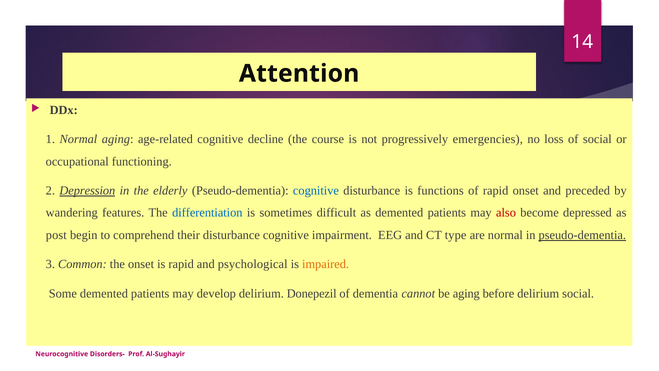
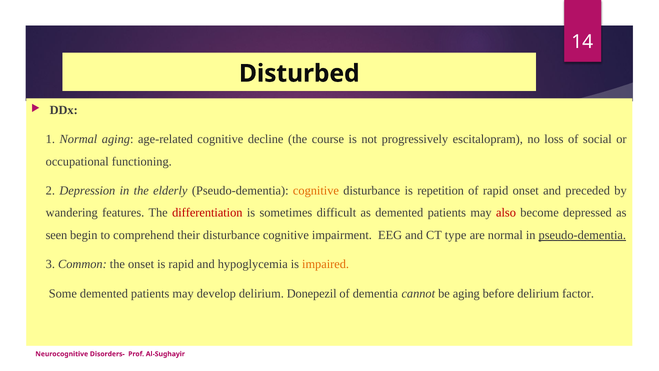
Attention: Attention -> Disturbed (299, 73)
emergencies: emergencies -> escitalopram (488, 139)
Depression underline: present -> none (87, 190)
cognitive colour: blue -> orange (316, 190)
functions: functions -> repetition (441, 190)
differentiation colour: blue -> red (207, 213)
post: post -> seen (56, 235)
psychological: psychological -> hypoglycemia (253, 264)
delirium social: social -> factor (578, 293)
